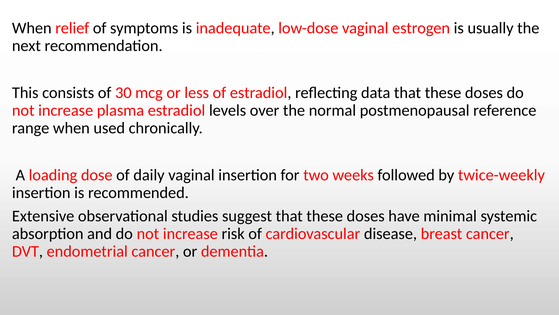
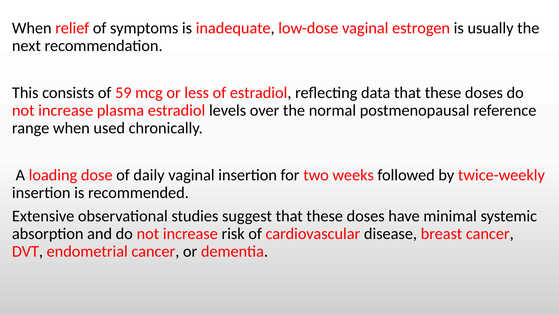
30: 30 -> 59 (123, 93)
